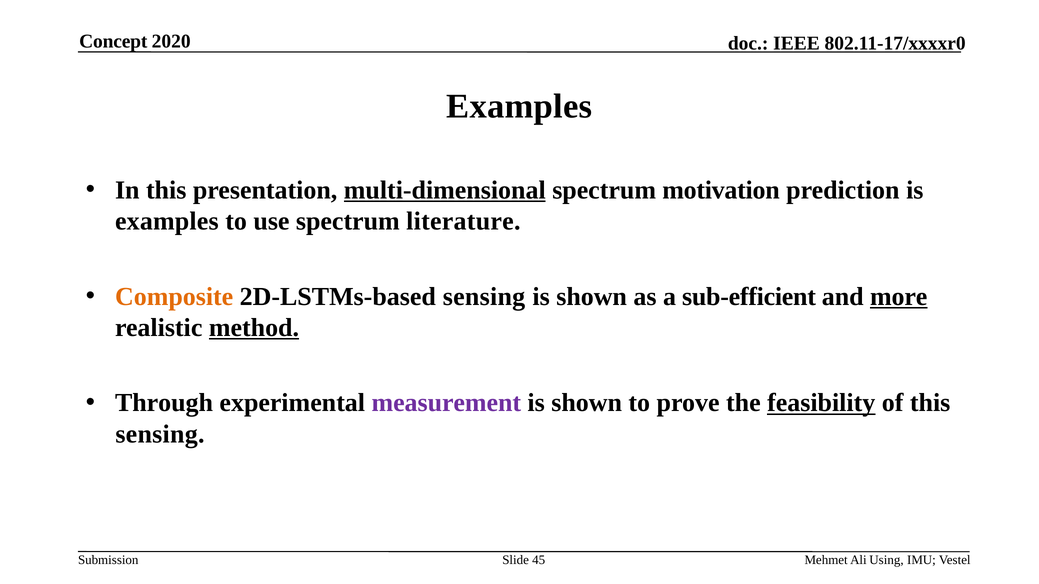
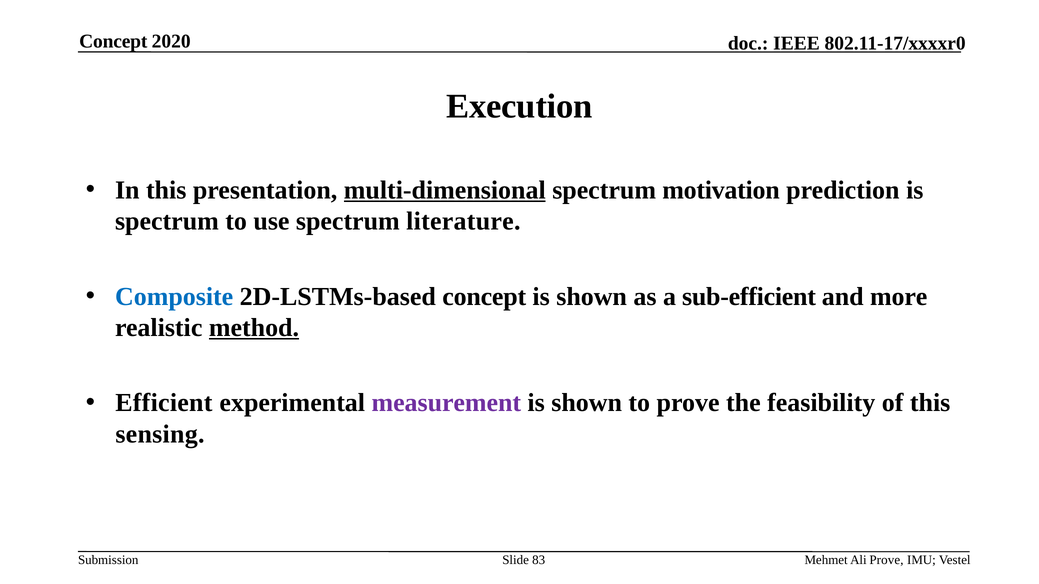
Examples: Examples -> Execution (519, 106)
examples: examples -> spectrum (167, 221)
Composite colour: orange -> blue (174, 297)
2D-LSTMs-based sensing: sensing -> concept (484, 297)
more underline: present -> none (899, 297)
Through: Through -> Efficient (164, 403)
feasibility underline: present -> none (821, 403)
45: 45 -> 83 (539, 561)
Ali Using: Using -> Prove (886, 561)
